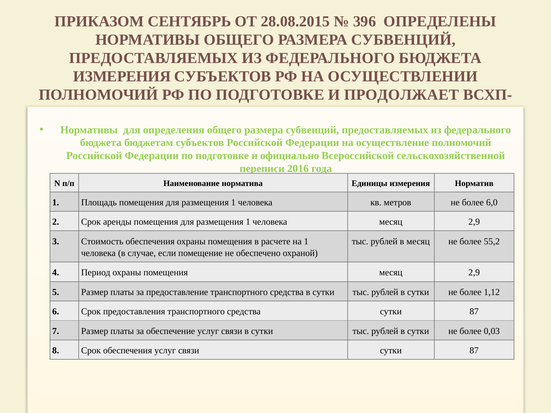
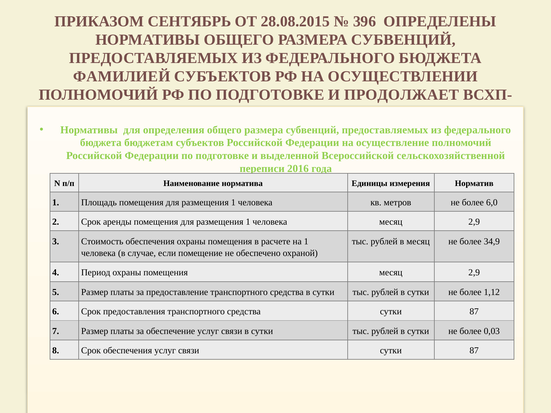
ИЗМЕРЕНИЯ: ИЗМЕРЕНИЯ -> ФАМИЛИЕЙ (122, 77)
официально: официально -> выделенной (290, 156)
55,2: 55,2 -> 34,9 (492, 242)
